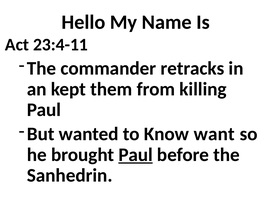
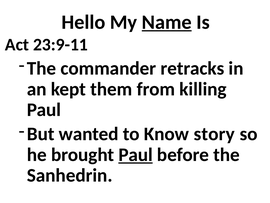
Name underline: none -> present (167, 22)
23:4-11: 23:4-11 -> 23:9-11 (60, 45)
want: want -> story (214, 134)
